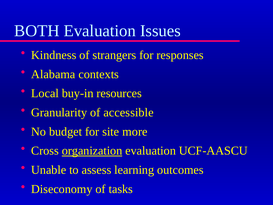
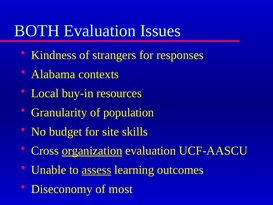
accessible: accessible -> population (129, 112)
more: more -> skills (135, 131)
assess underline: none -> present (97, 170)
tasks: tasks -> most (121, 189)
